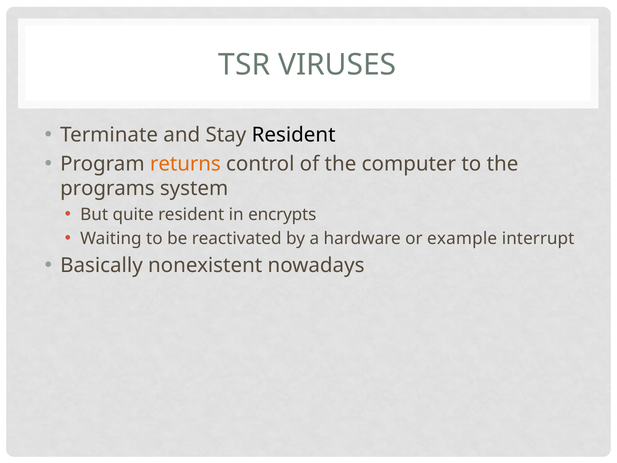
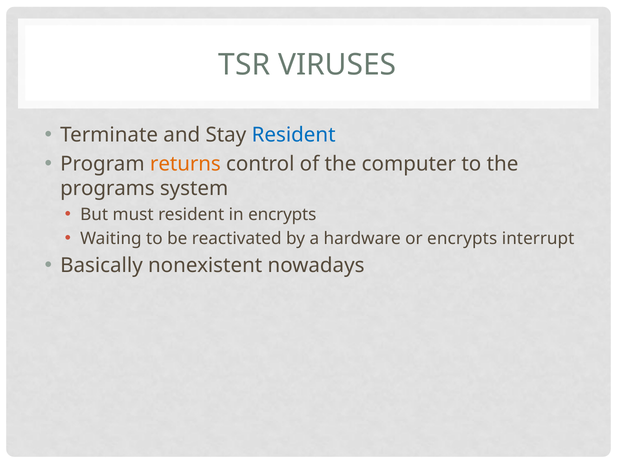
Resident colour: black -> blue (294, 135)
quite: quite -> must (133, 214)
or example: example -> encrypts (462, 238)
